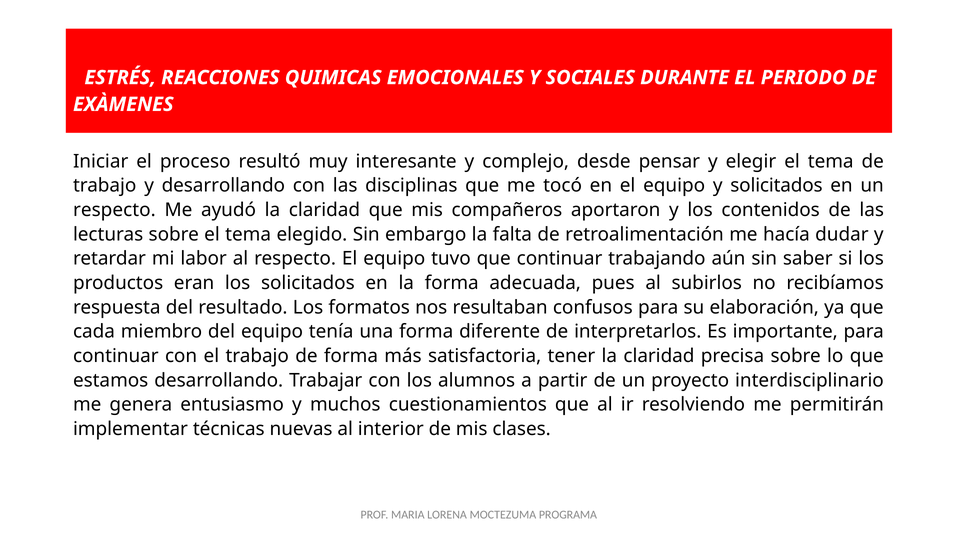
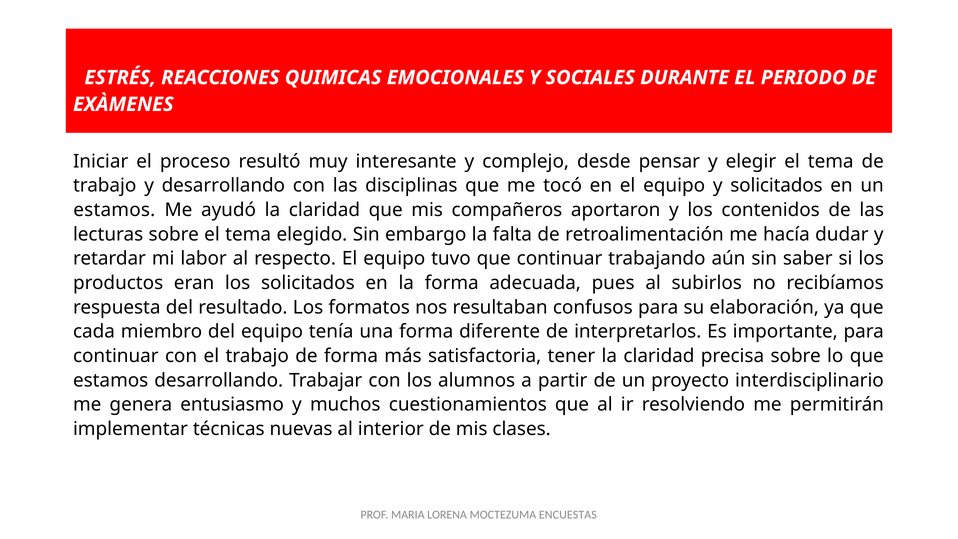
respecto: respecto -> estamos (114, 210)
PROGRAMA: PROGRAMA -> ENCUESTAS (568, 515)
